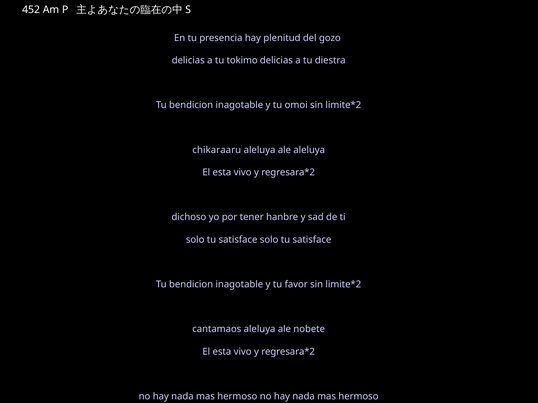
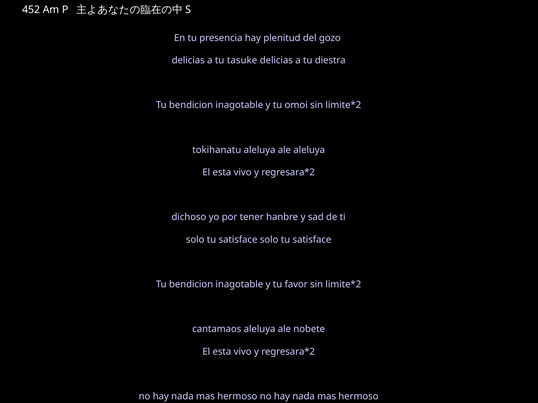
tokimo: tokimo -> tasuke (242, 60)
chikaraaru: chikaraaru -> tokihanatu (217, 150)
